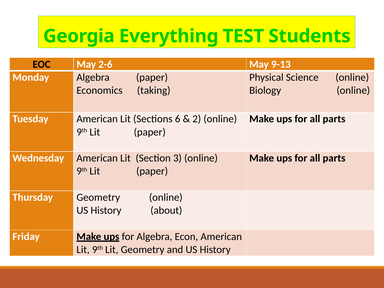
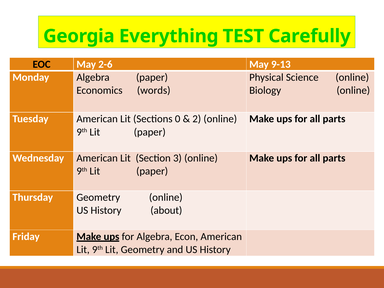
Students: Students -> Carefully (310, 36)
taking: taking -> words (154, 90)
6: 6 -> 0 (178, 119)
